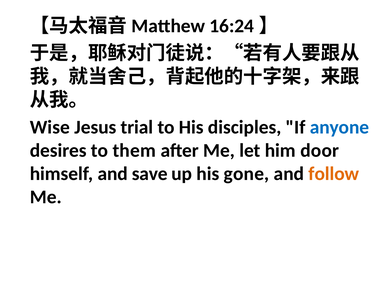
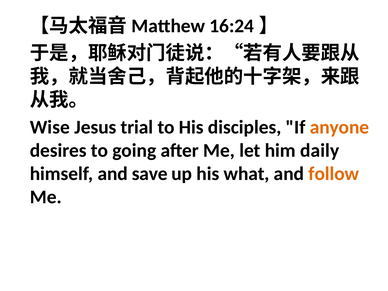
anyone colour: blue -> orange (339, 127)
them: them -> going (134, 150)
door: door -> daily (320, 150)
gone: gone -> what (247, 174)
